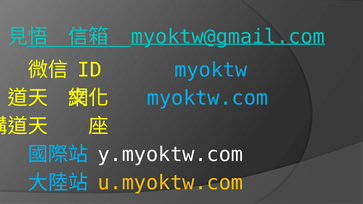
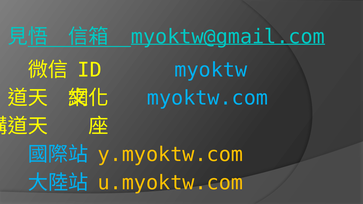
y.myoktw.com colour: white -> yellow (170, 155)
